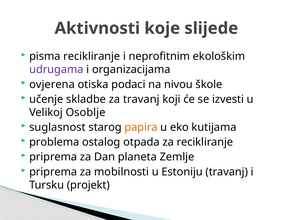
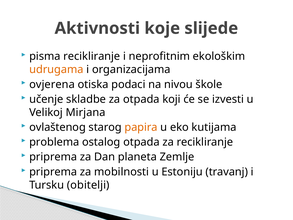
udrugama colour: purple -> orange (56, 69)
za travanj: travanj -> otpada (141, 99)
Osoblje: Osoblje -> Mirjana (86, 112)
suglasnost: suglasnost -> ovlaštenog (58, 127)
projekt: projekt -> obitelji (88, 185)
